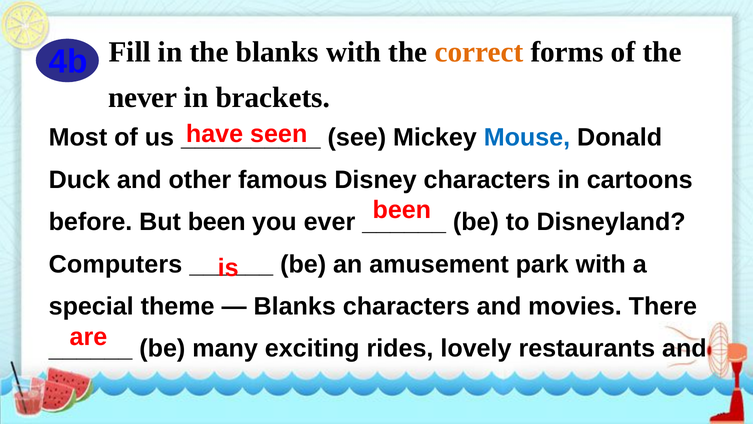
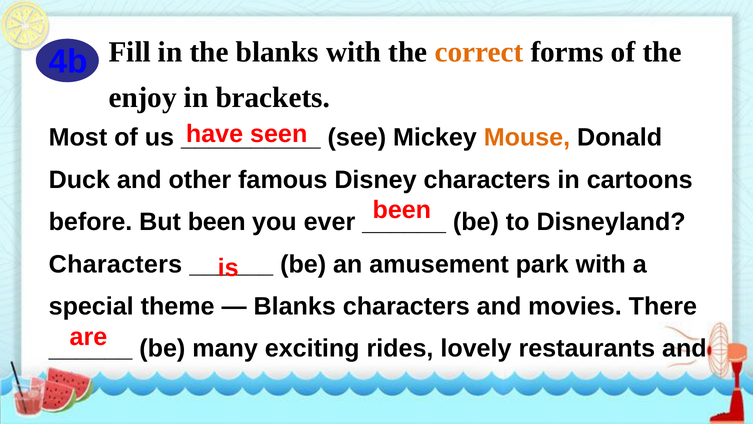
never: never -> enjoy (143, 98)
Mouse colour: blue -> orange (527, 138)
Computers: Computers -> Characters (115, 264)
